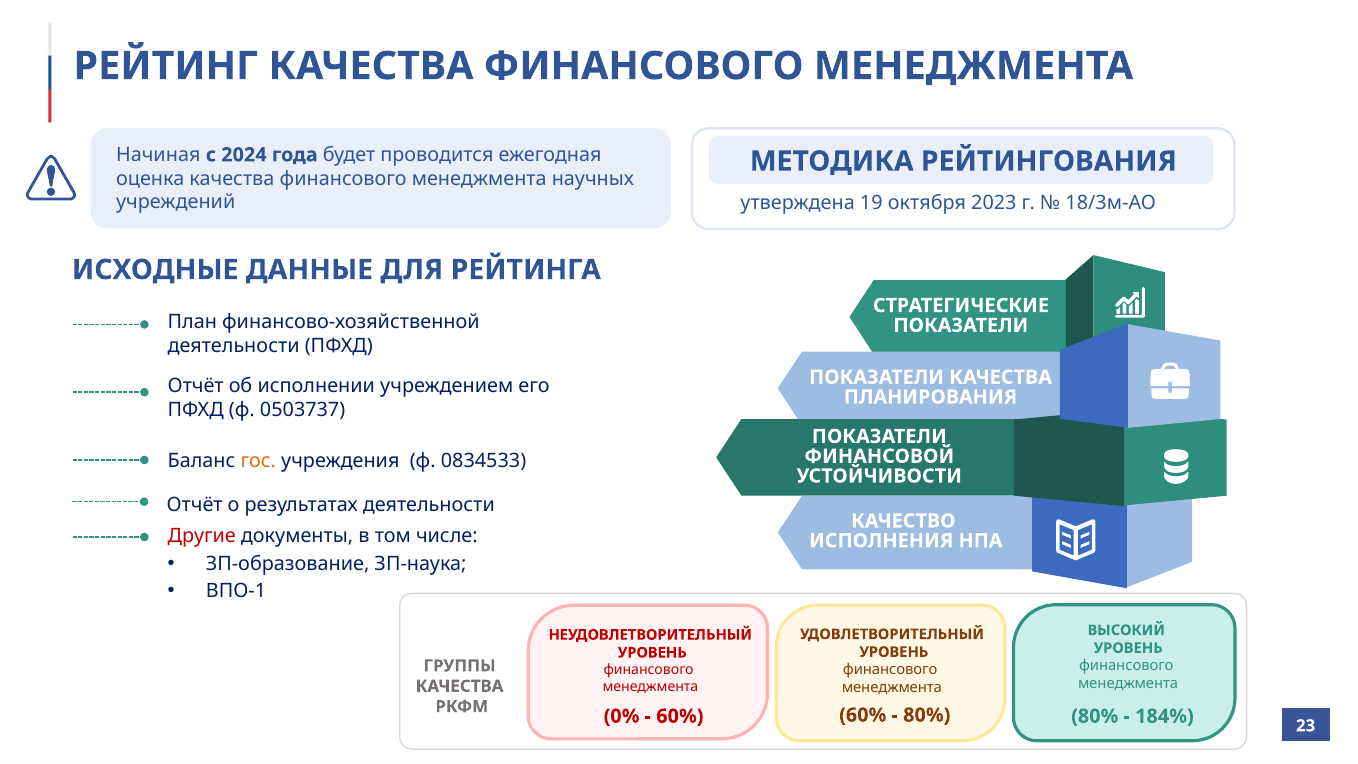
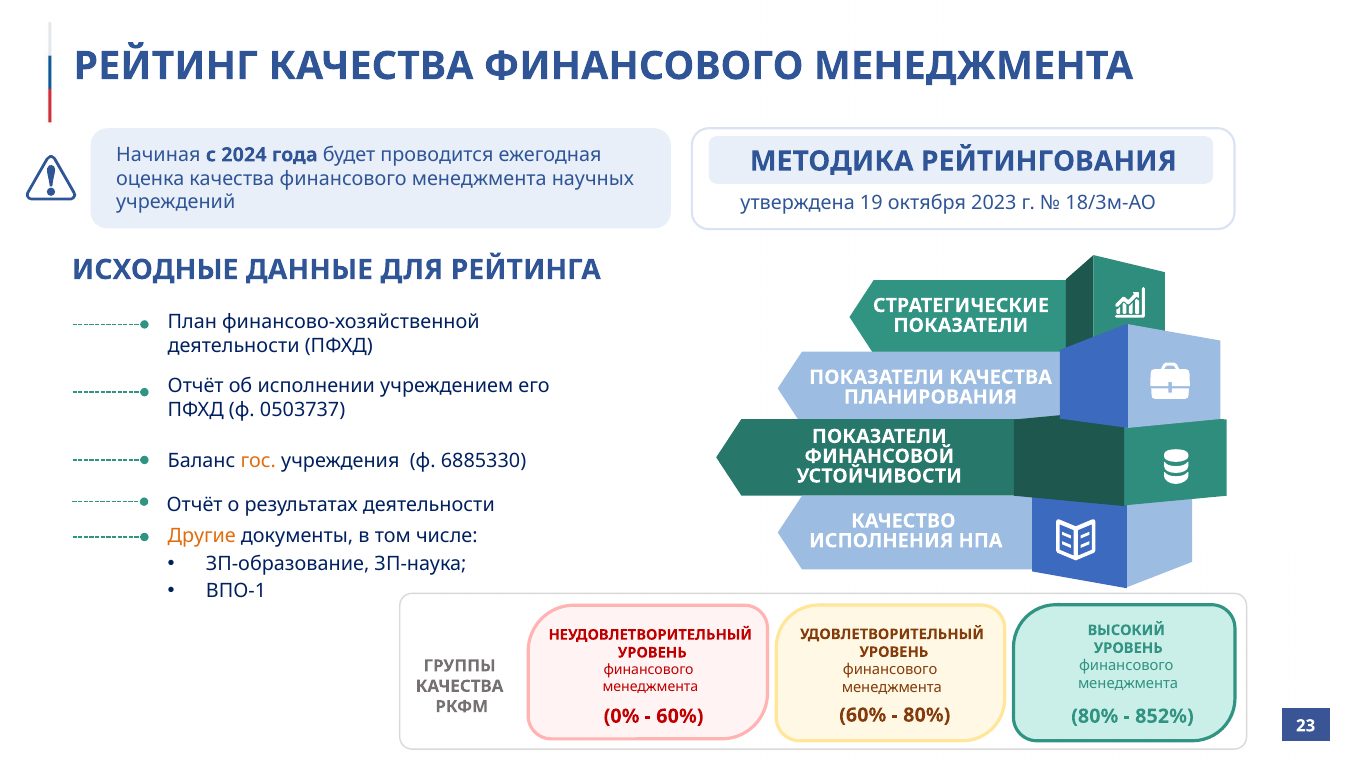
0834533: 0834533 -> 6885330 (484, 461)
Другие colour: red -> orange (202, 536)
184%: 184% -> 852% (1164, 716)
